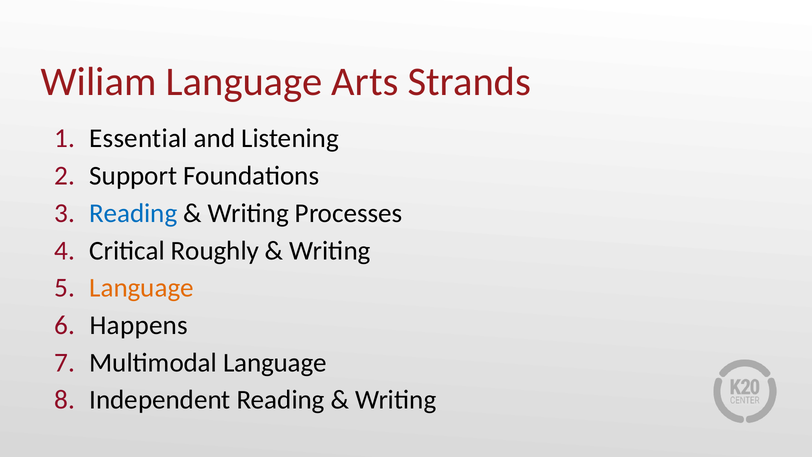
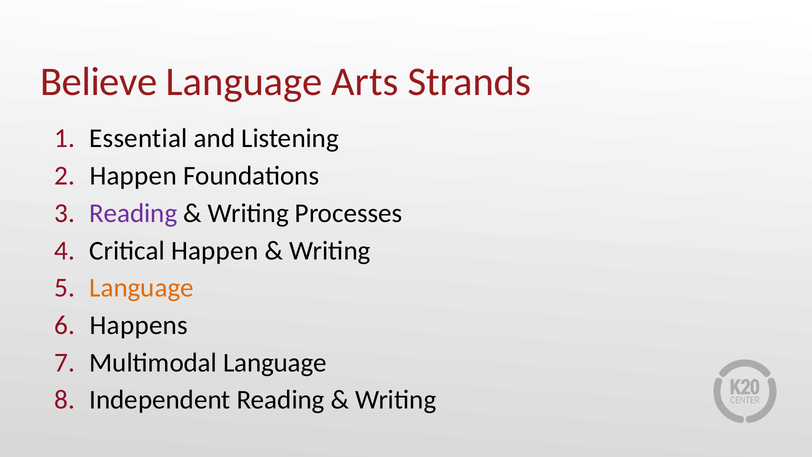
Wiliam: Wiliam -> Believe (99, 82)
Support: Support -> Happen (133, 176)
Reading colour: blue -> purple (133, 213)
Critical Roughly: Roughly -> Happen (215, 250)
